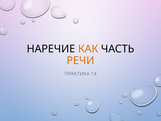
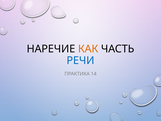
РЕЧИ colour: orange -> blue (80, 60)
